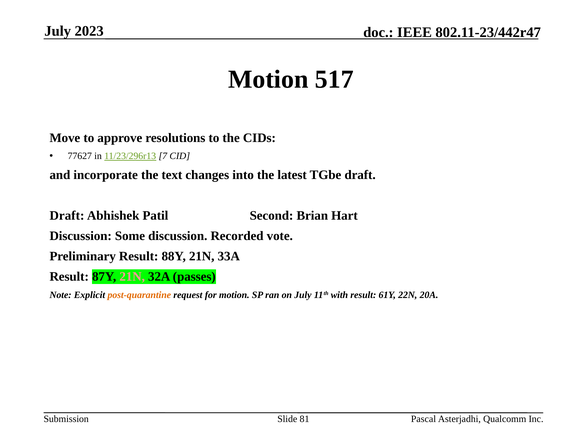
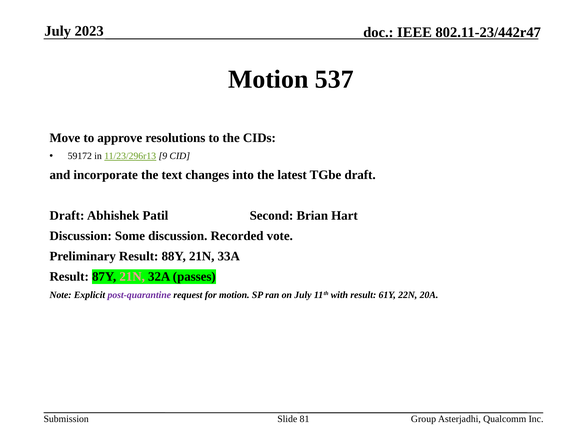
517: 517 -> 537 (334, 79)
77627: 77627 -> 59172 (80, 156)
7: 7 -> 9 (163, 156)
post-quarantine colour: orange -> purple (139, 295)
Pascal: Pascal -> Group (423, 419)
